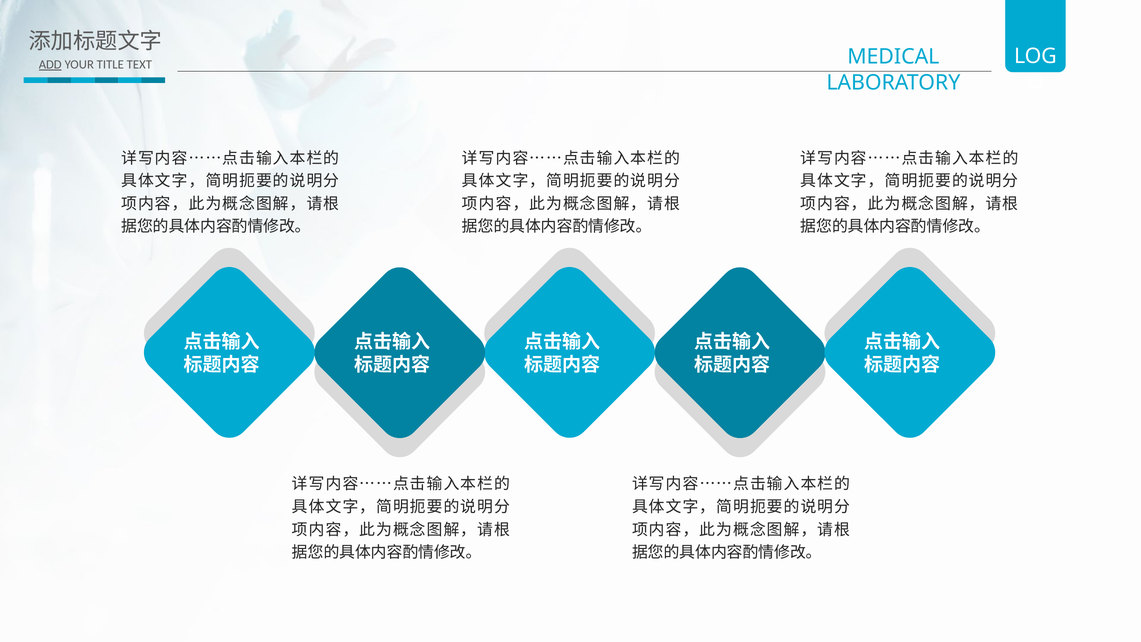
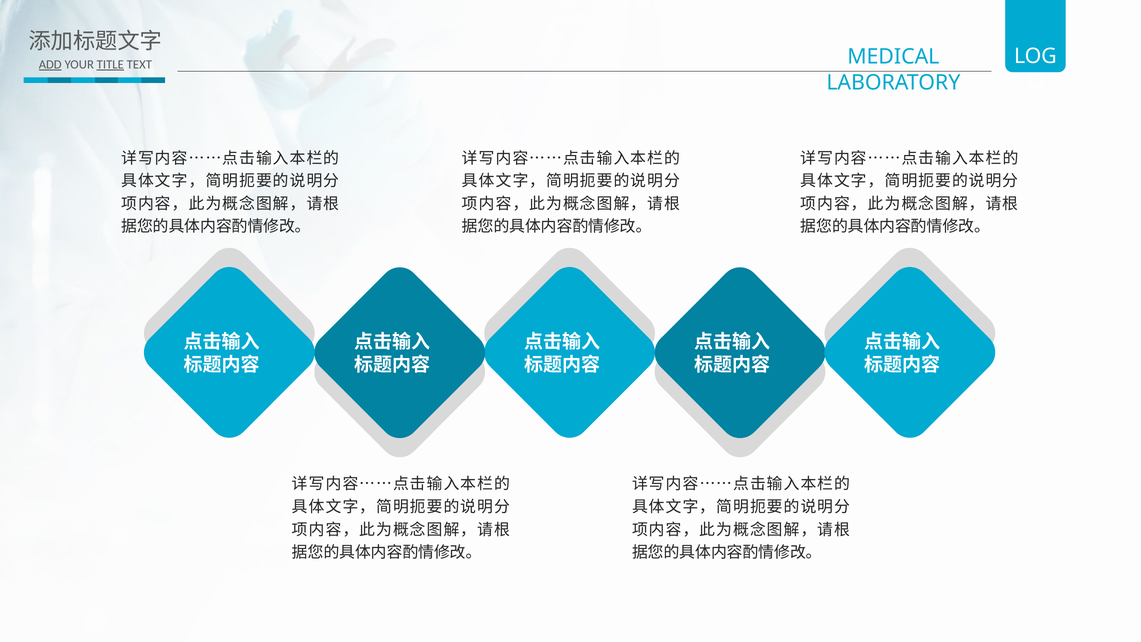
TITLE underline: none -> present (110, 65)
